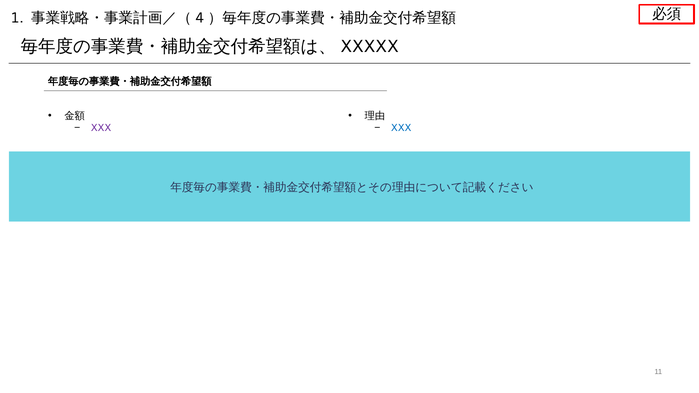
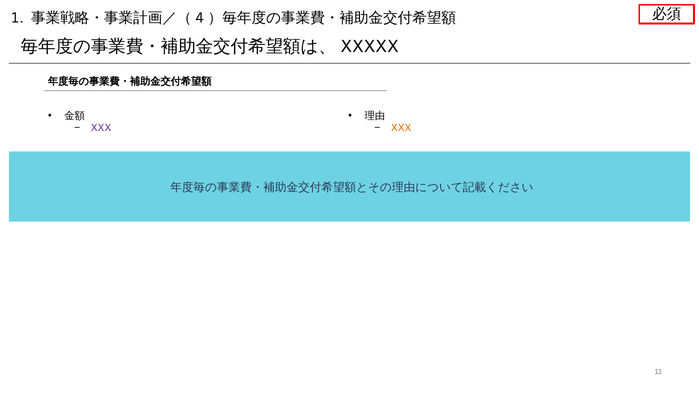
XXX colour: blue -> orange (401, 128)
